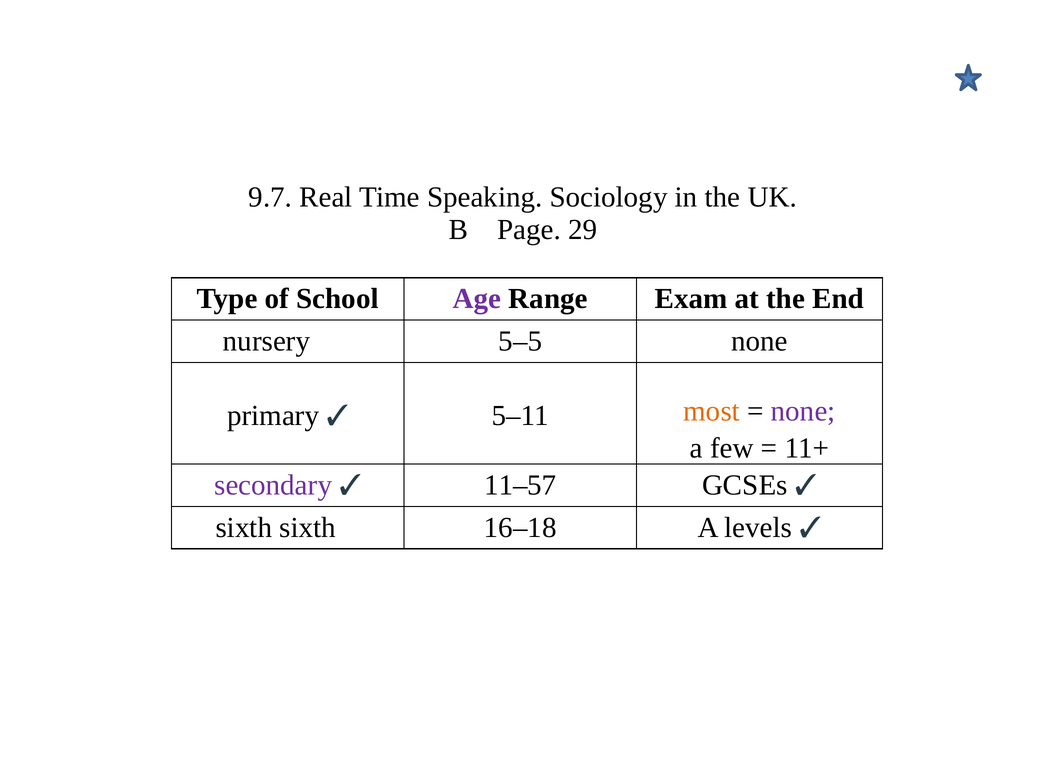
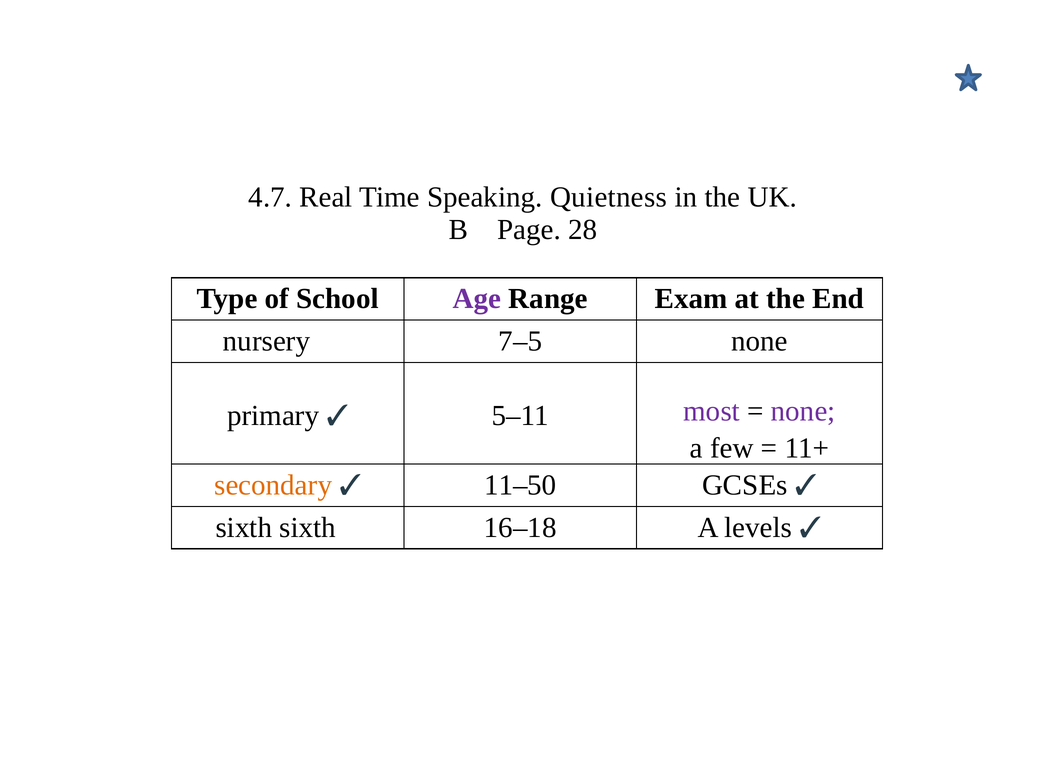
9.7: 9.7 -> 4.7 (270, 197)
Sociology: Sociology -> Quietness (609, 197)
29: 29 -> 28 (583, 230)
5–5: 5–5 -> 7–5 (520, 341)
most colour: orange -> purple (712, 411)
secondary colour: purple -> orange (273, 485)
11–57: 11–57 -> 11–50 (520, 485)
